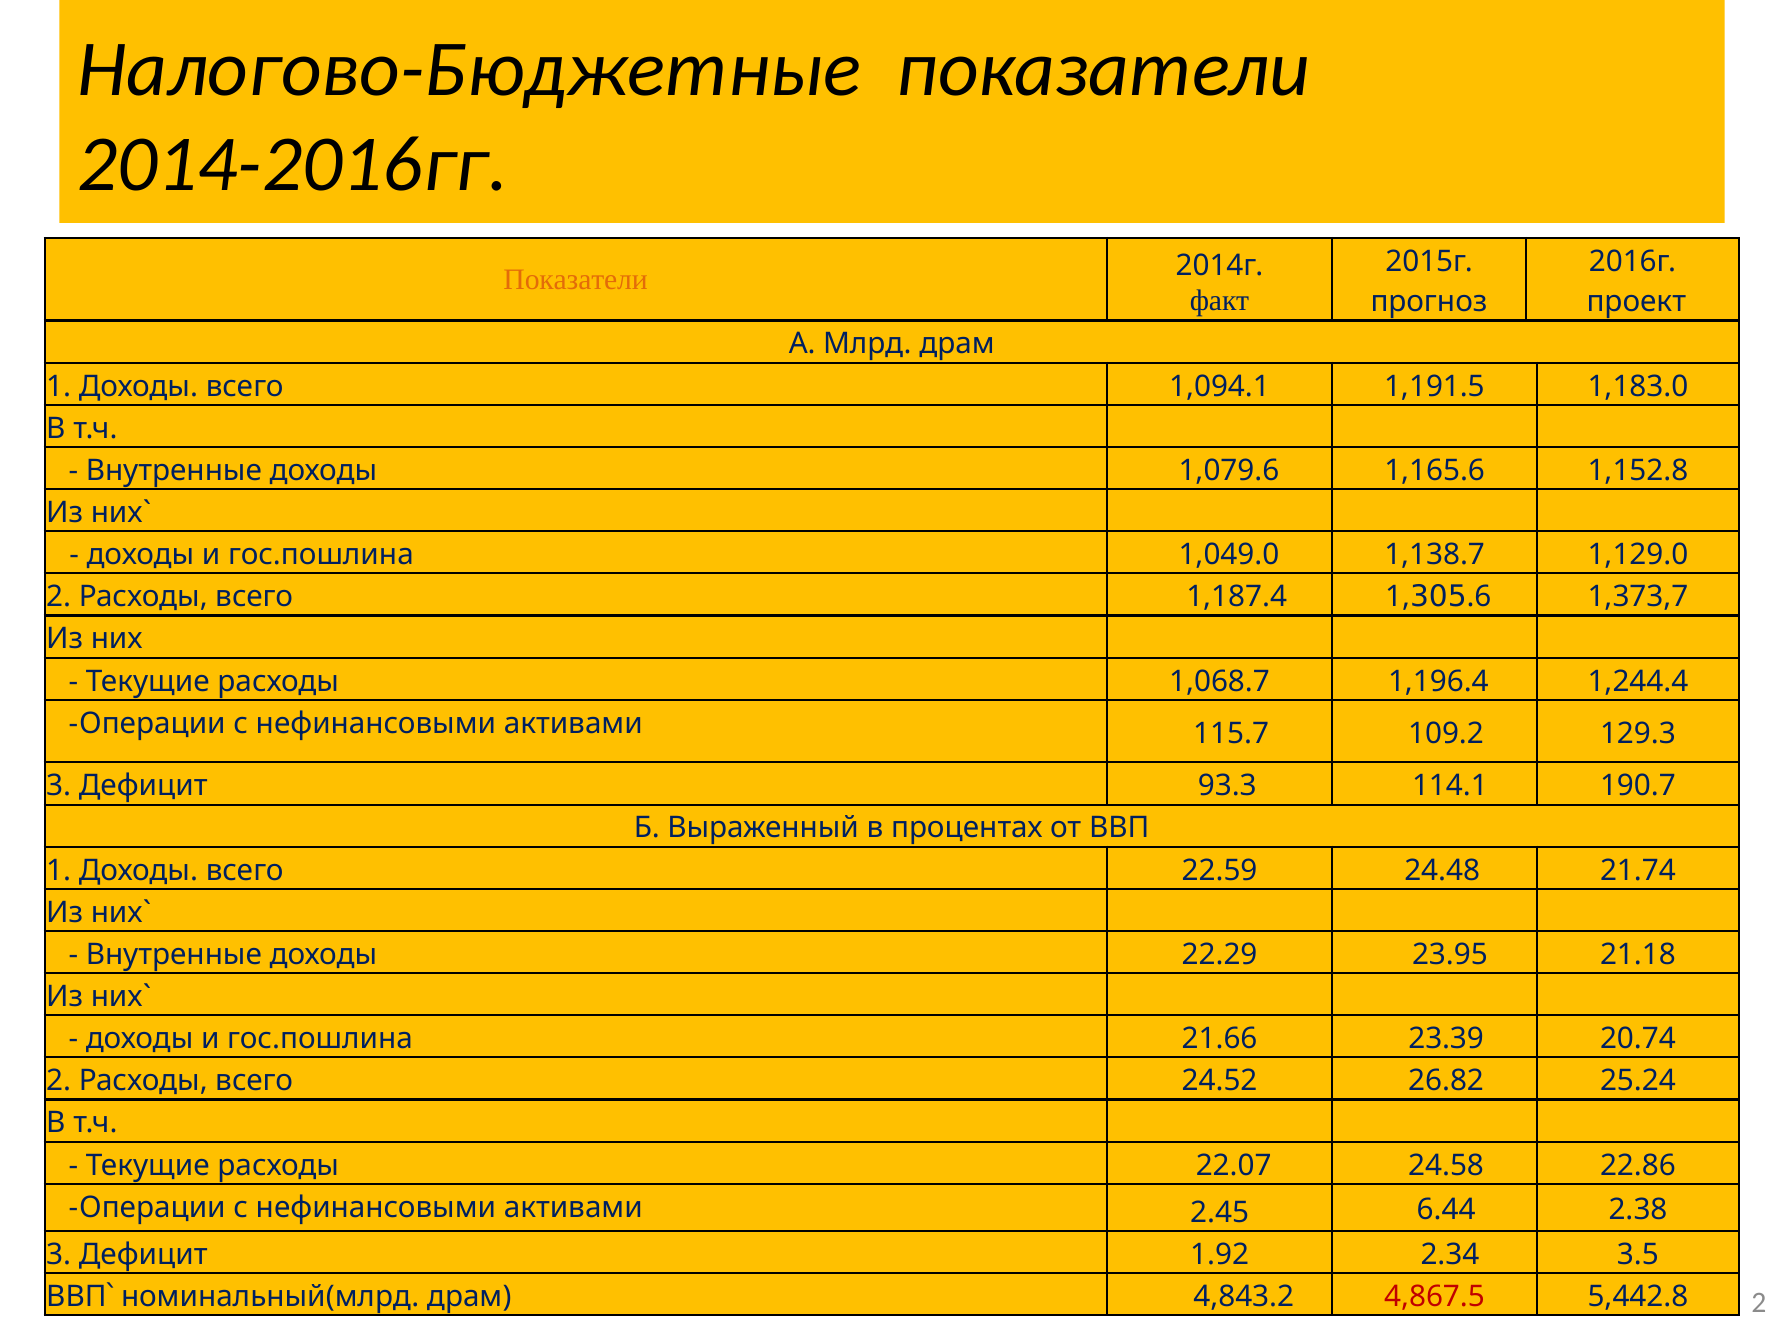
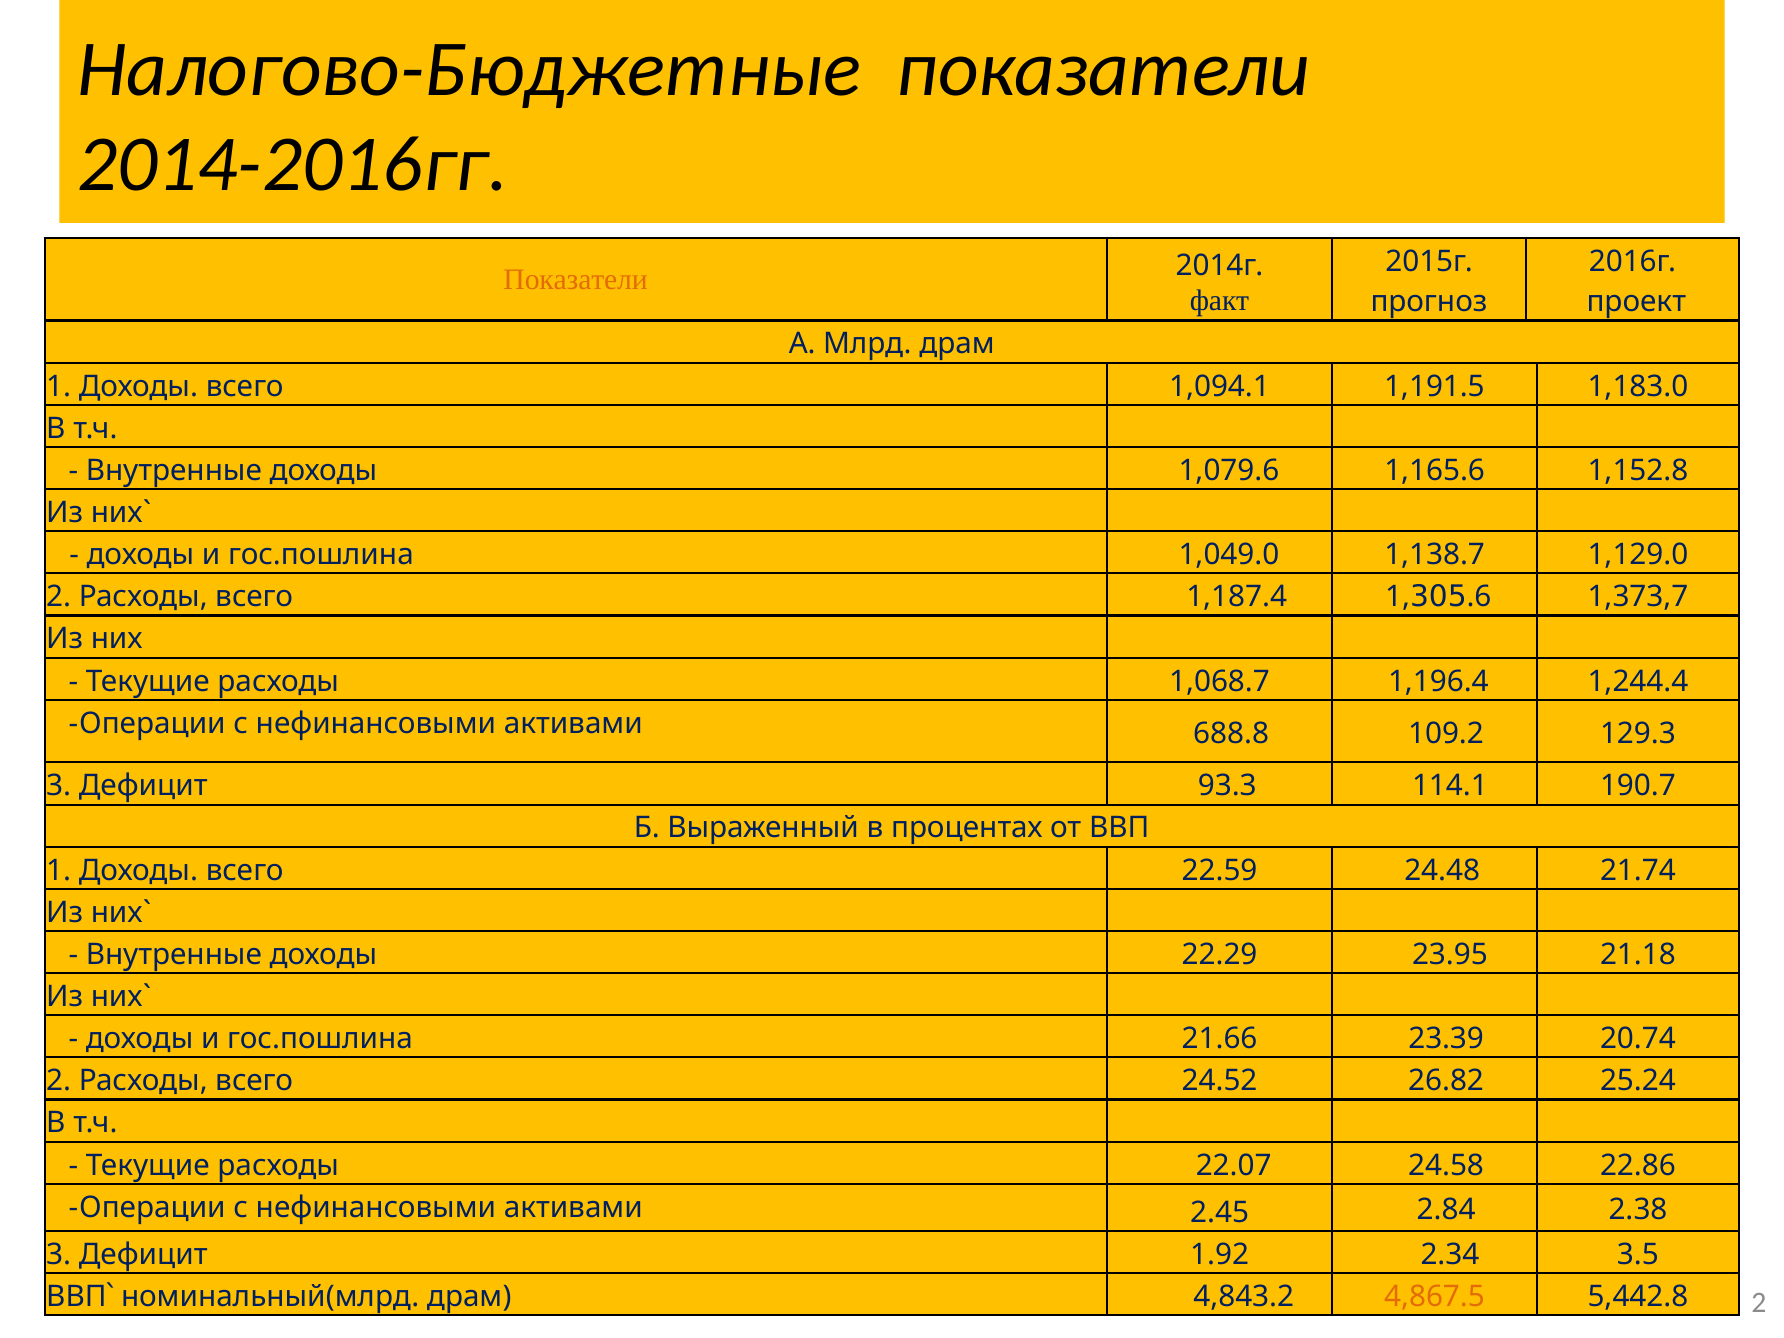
115.7: 115.7 -> 688.8 (1231, 734)
6.44: 6.44 -> 2.84 (1446, 1210)
4,867.5 colour: red -> orange (1435, 1297)
